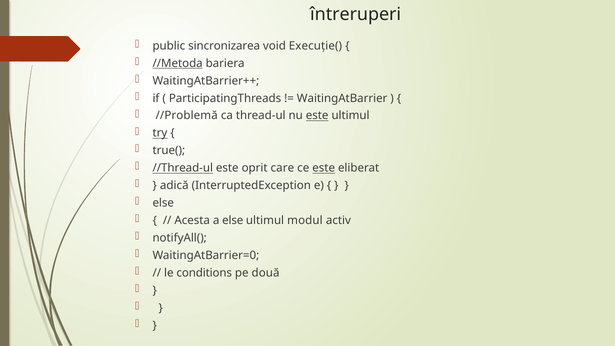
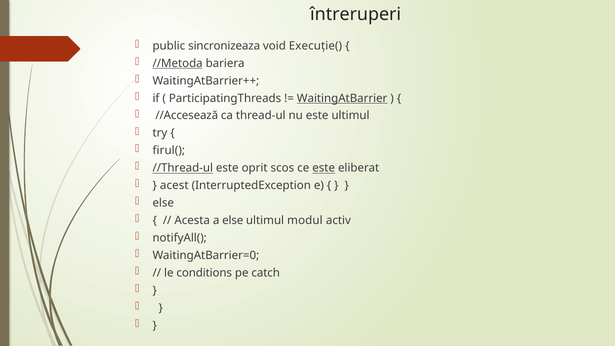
sincronizarea: sincronizarea -> sincronizeaza (224, 46)
WaitingAtBarrier underline: none -> present (342, 98)
//Problemă: //Problemă -> //Accesează (187, 116)
este underline: present -> none (317, 116)
try underline: present -> none (160, 133)
true(: true( -> firul( (169, 151)
care: care -> scos (282, 168)
adică: adică -> acest (174, 186)
două: două -> catch (266, 273)
